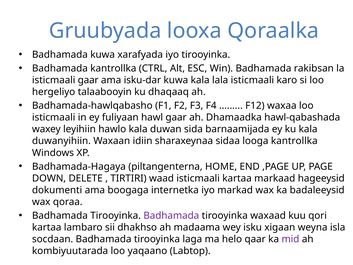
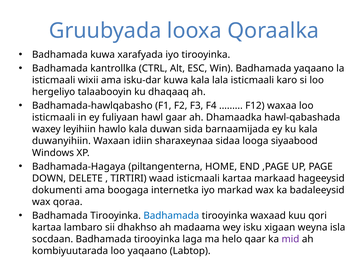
Badhamada rakibsan: rakibsan -> yaqaano (314, 68)
isticmaali gaar: gaar -> wixii (88, 80)
looga kantrollka: kantrollka -> siyaabood (294, 141)
Badhamada colour: purple -> blue (171, 215)
